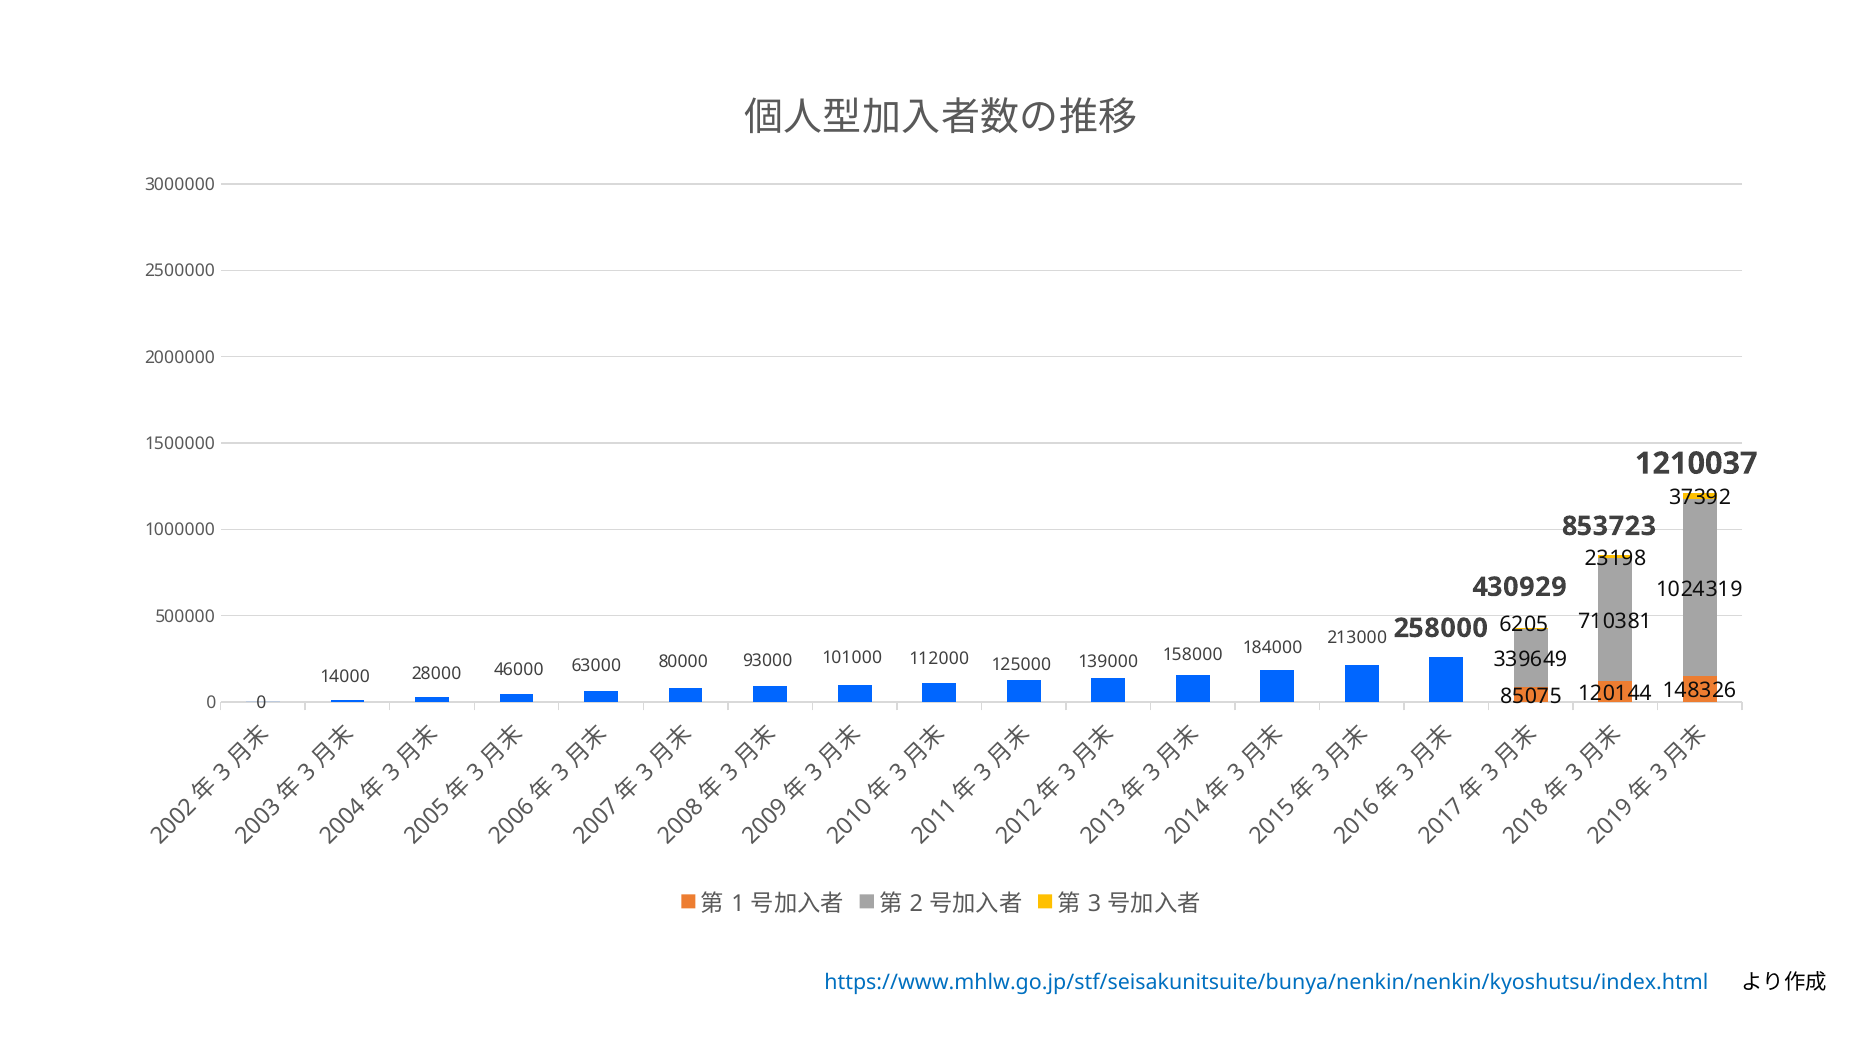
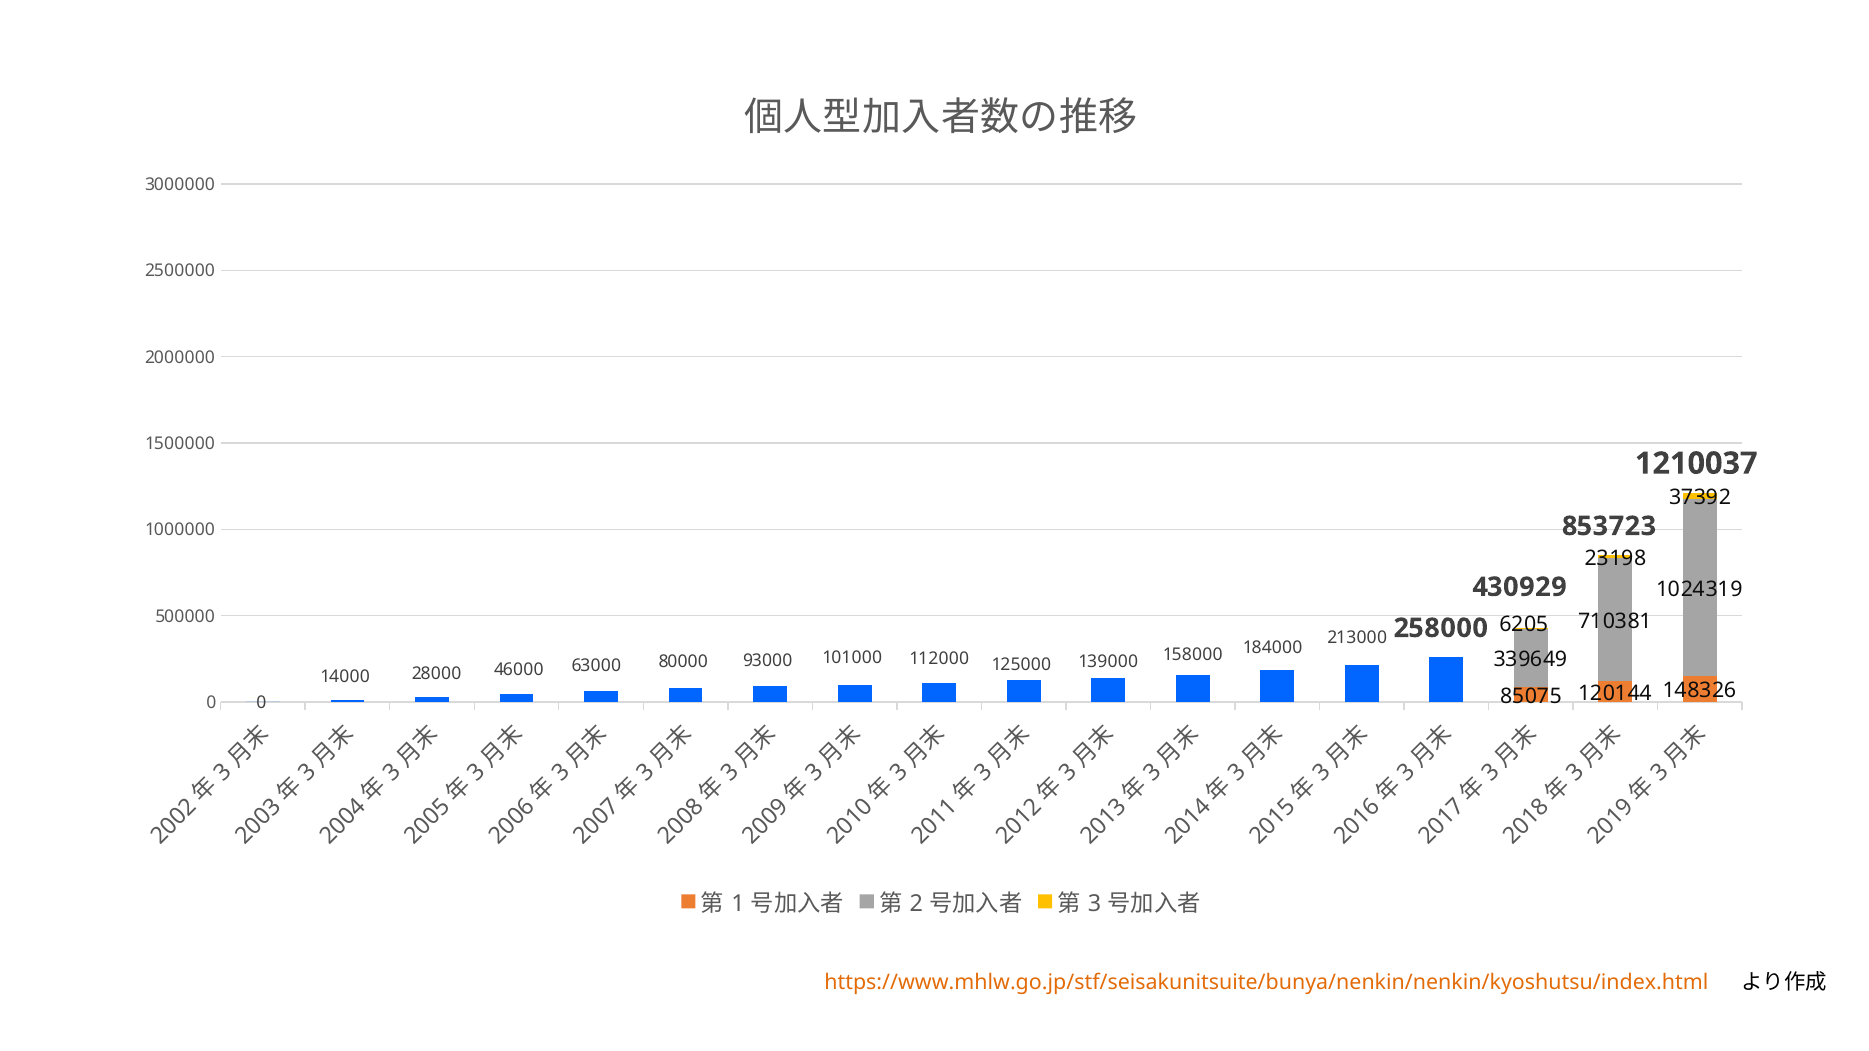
https://www.mhlw.go.jp/stf/seisakunitsuite/bunya/nenkin/nenkin/kyoshutsu/index.html colour: blue -> orange (1266, 982)
